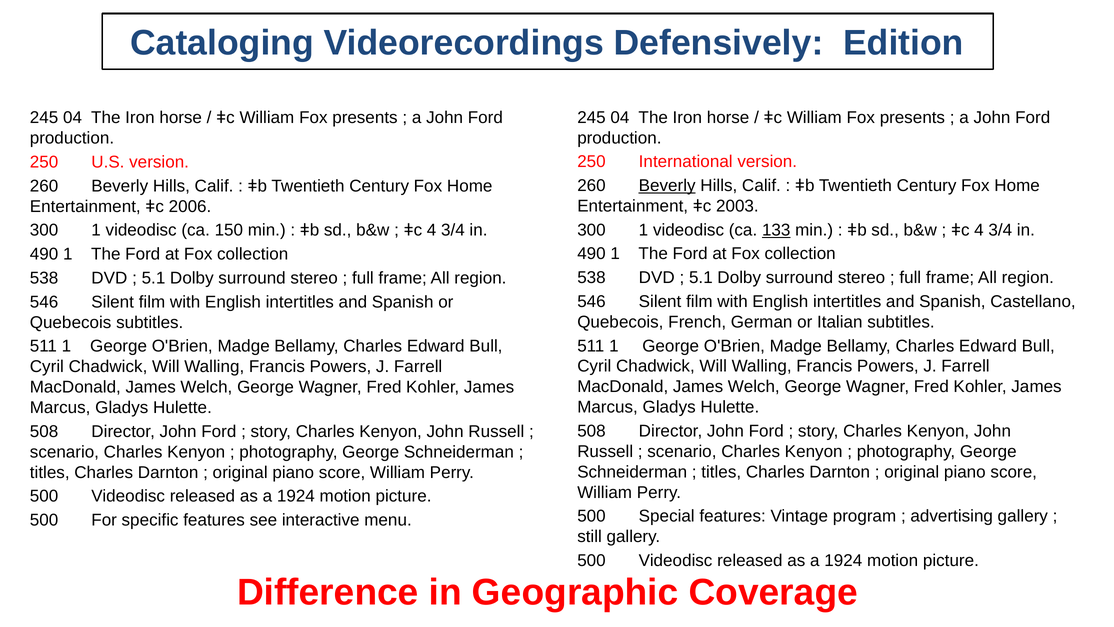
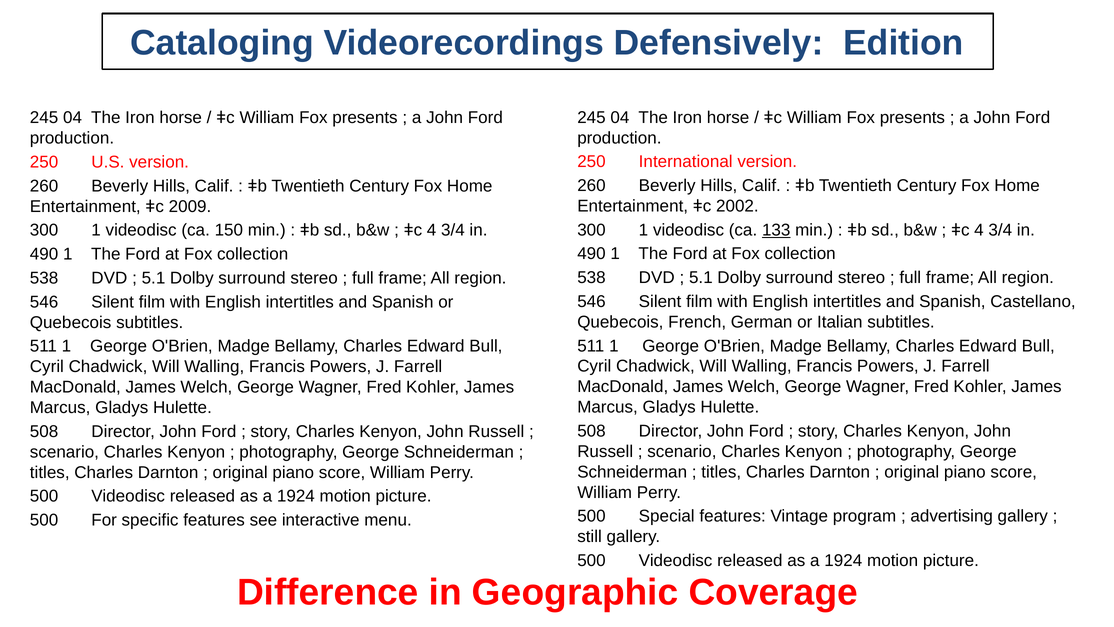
Beverly underline: present -> none (667, 186)
2003: 2003 -> 2002 (737, 206)
2006: 2006 -> 2009 (190, 206)
